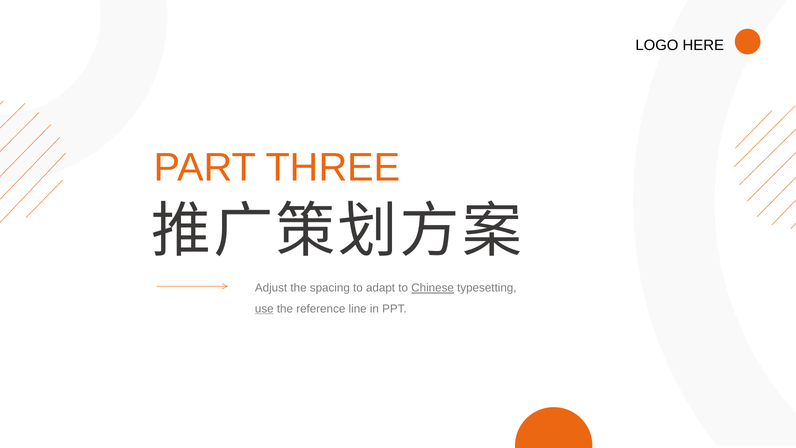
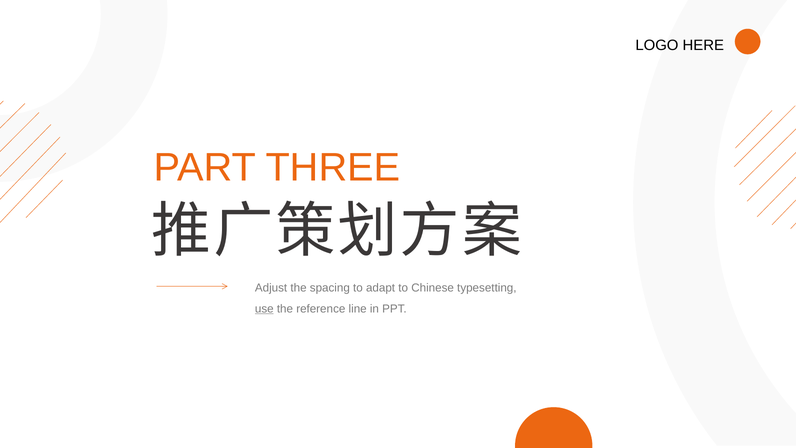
Chinese underline: present -> none (433, 288)
